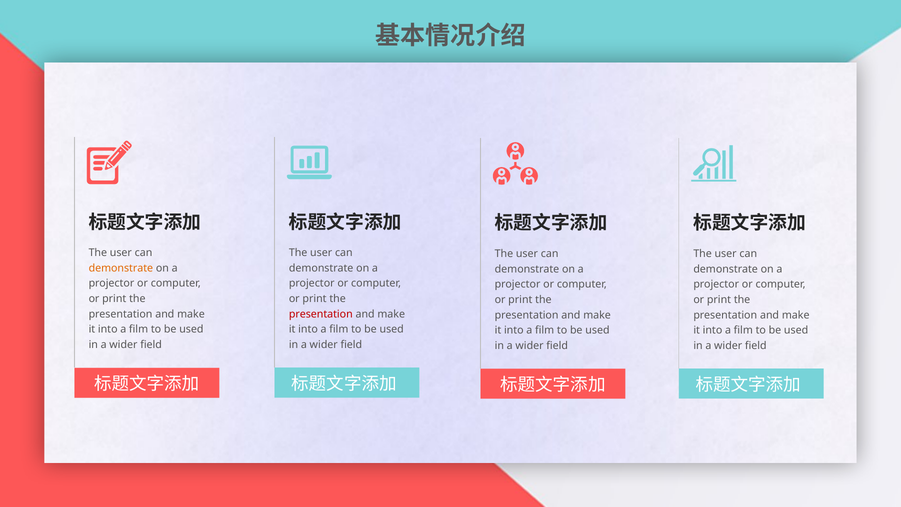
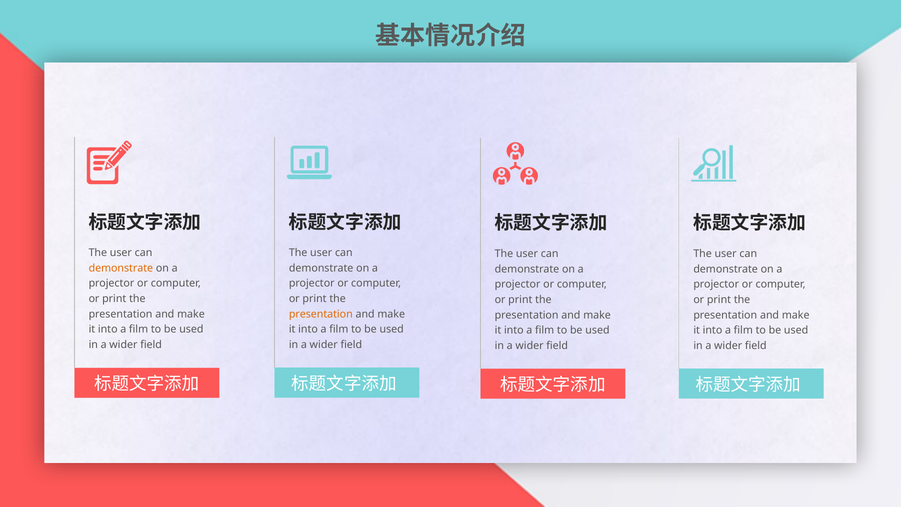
presentation colour: red -> orange (321, 314)
